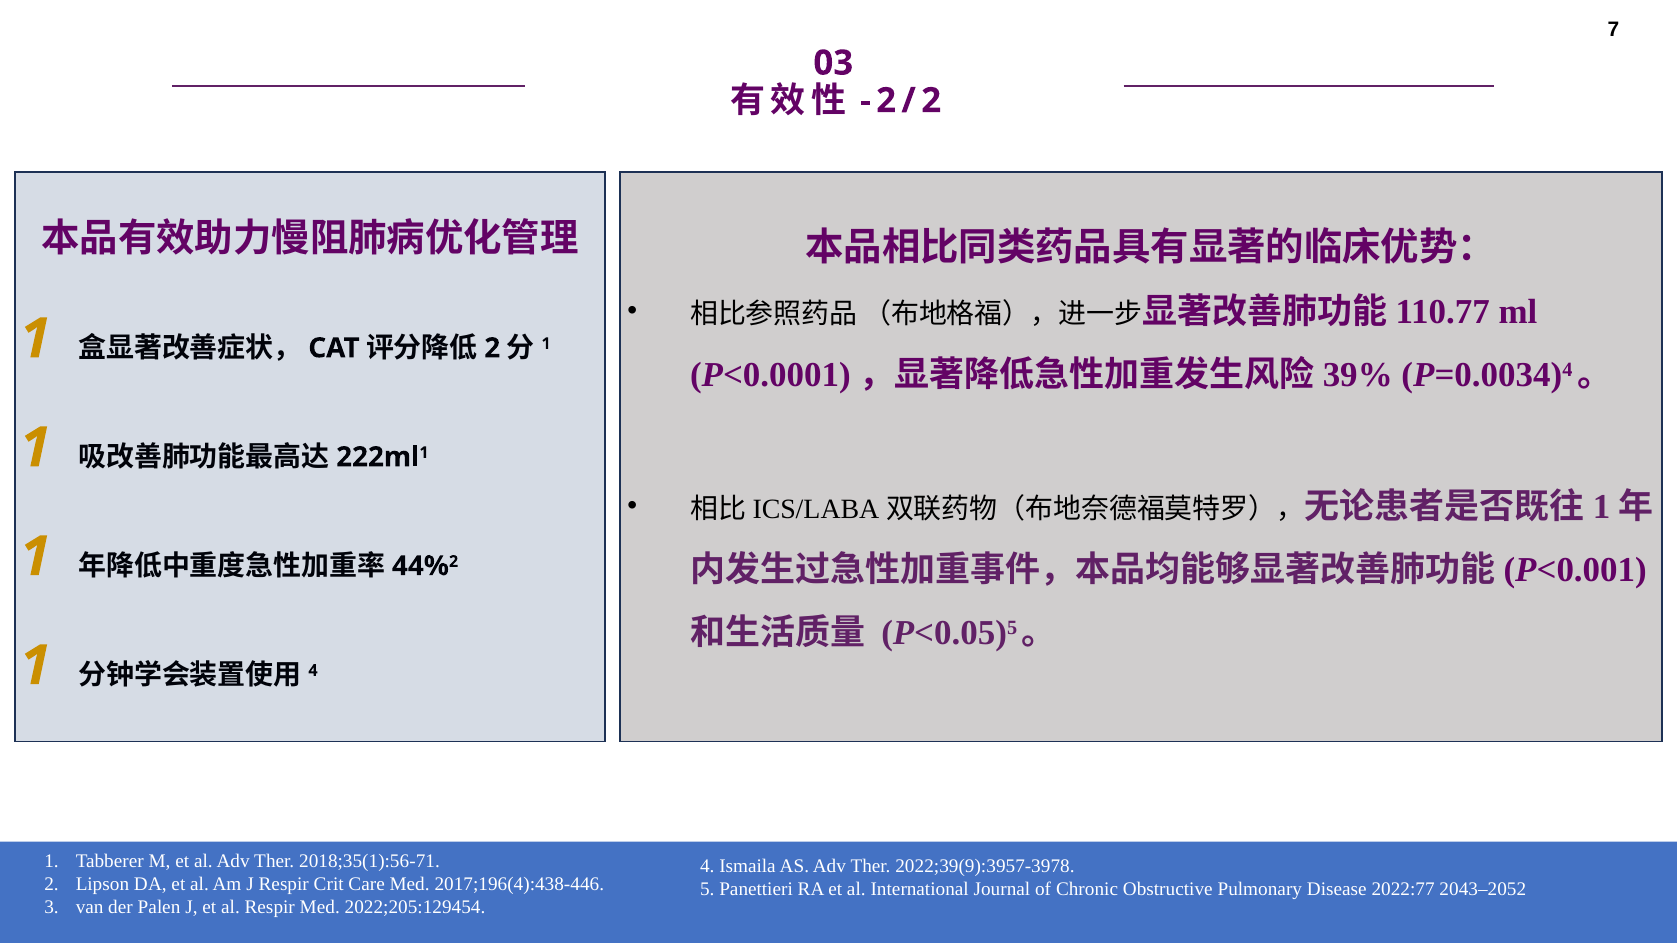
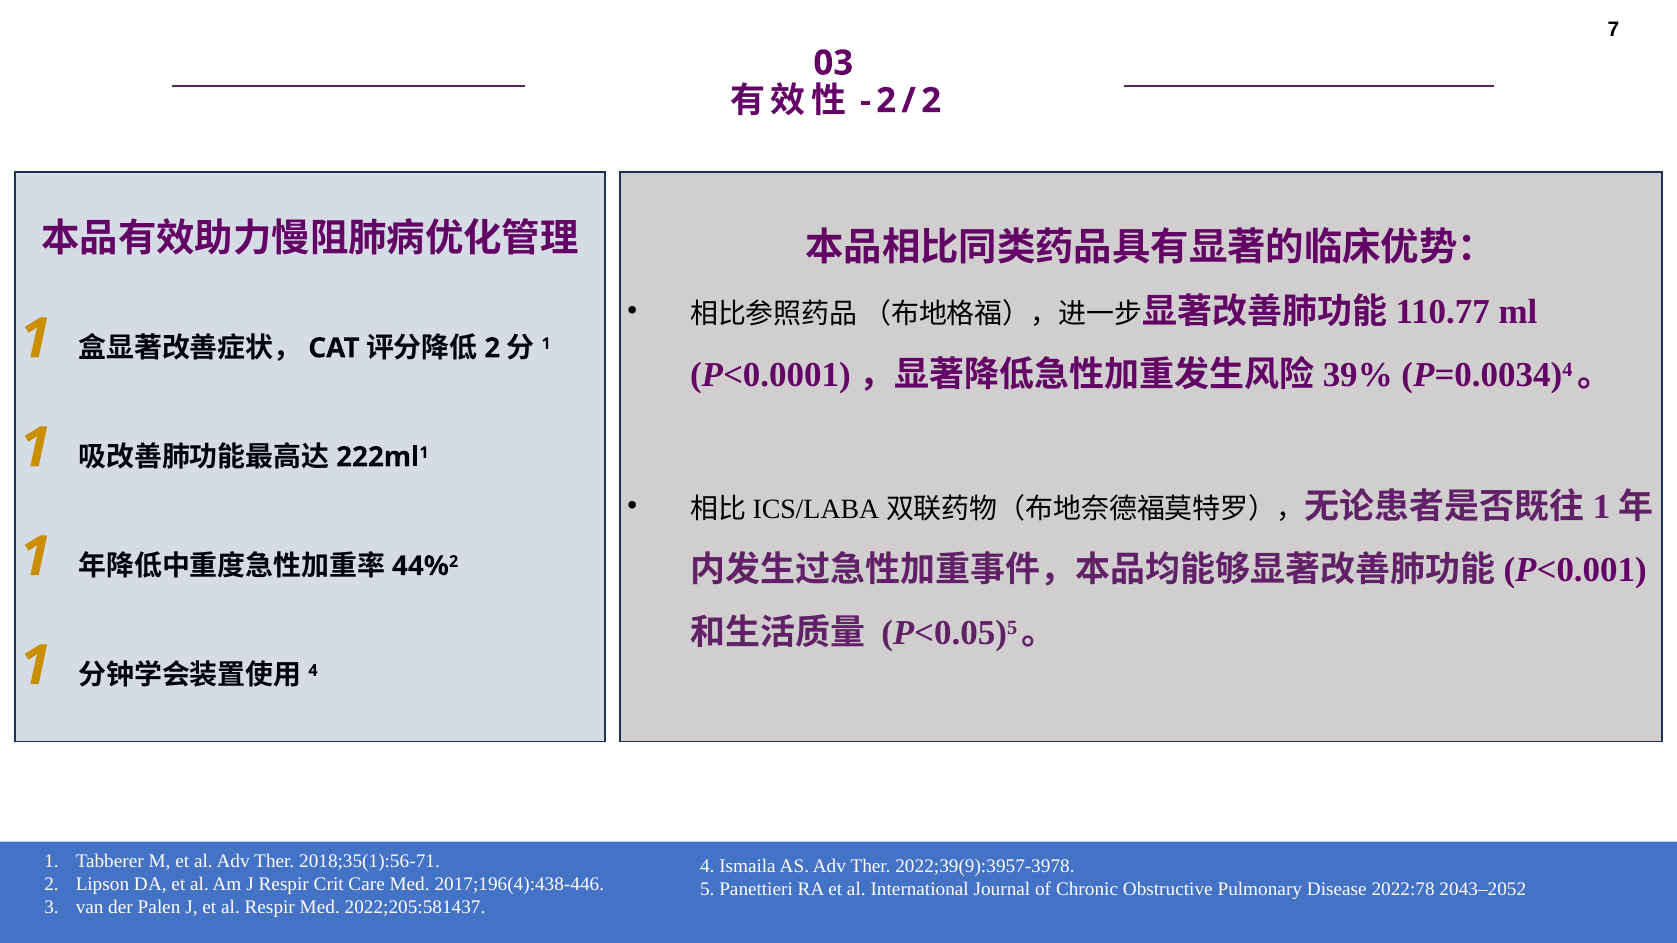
2022:77: 2022:77 -> 2022:78 (1403, 890)
2022;205:129454: 2022;205:129454 -> 2022;205:581437 (415, 908)
